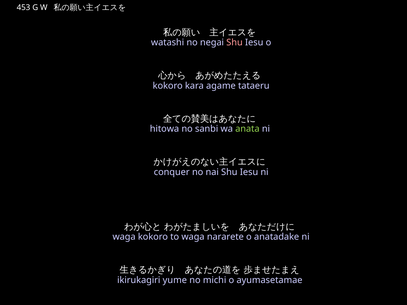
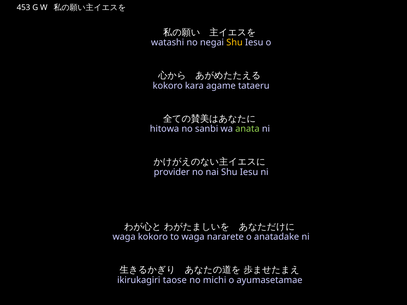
Shu colour: pink -> yellow (234, 43)
conquer: conquer -> provider (172, 172)
yume: yume -> taose (175, 280)
